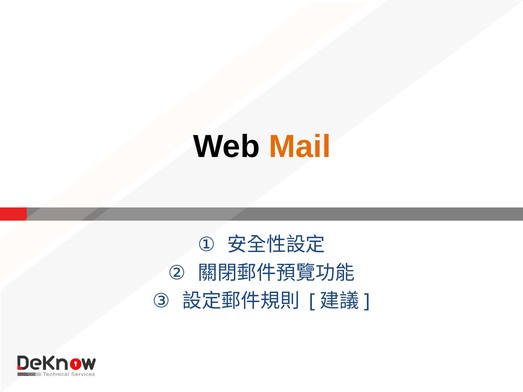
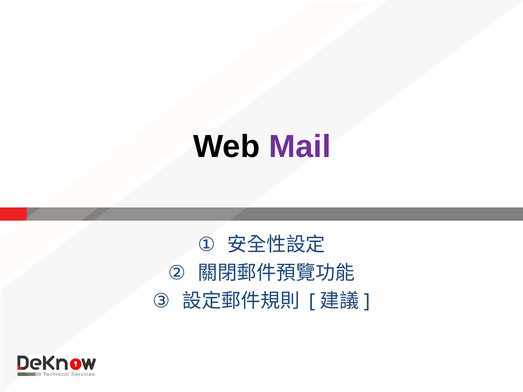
Mail colour: orange -> purple (300, 147)
